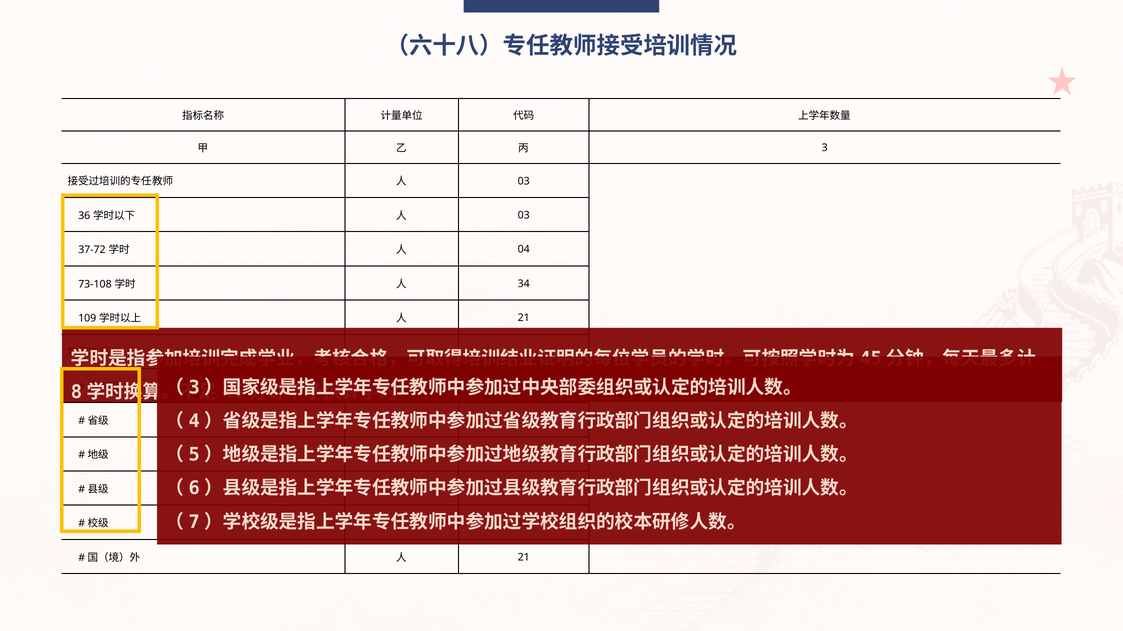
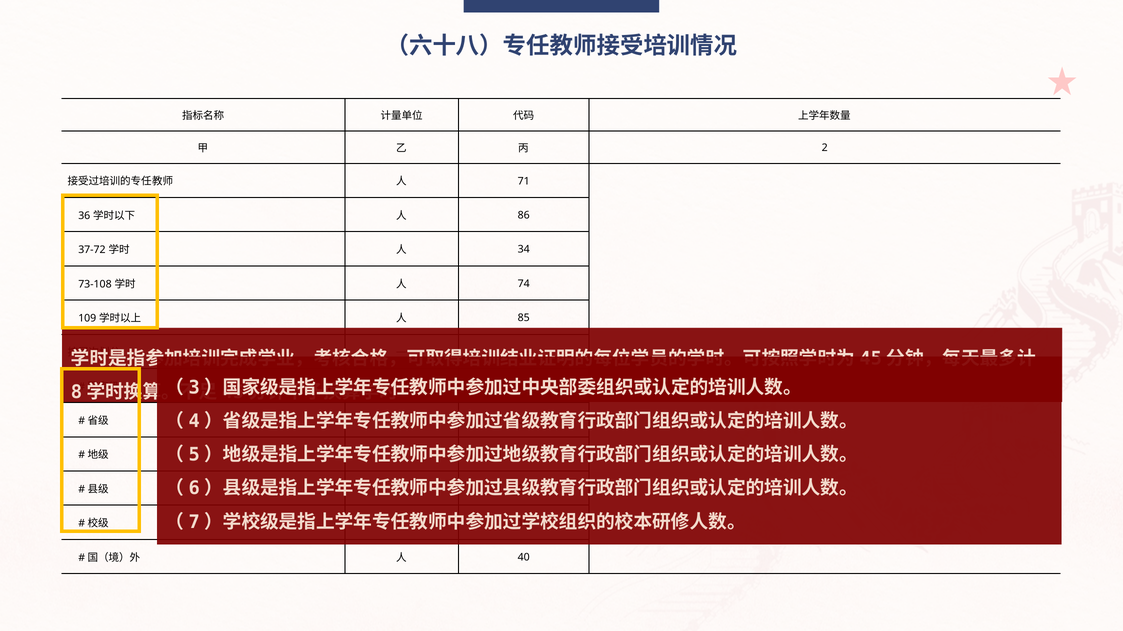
3: 3 -> 2 (825, 148)
03: 03 -> 71 (524, 181)
03: 03 -> 86 (524, 215)
04: 04 -> 34 (524, 250)
34: 34 -> 74 (524, 284)
21: 21 -> 85 (524, 318)
21: 21 -> 40 (524, 558)
